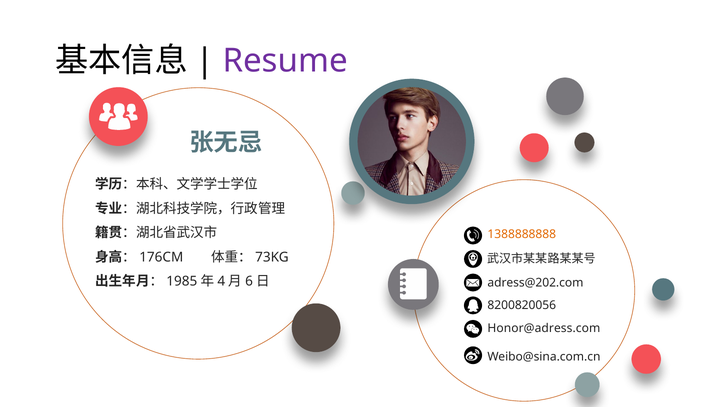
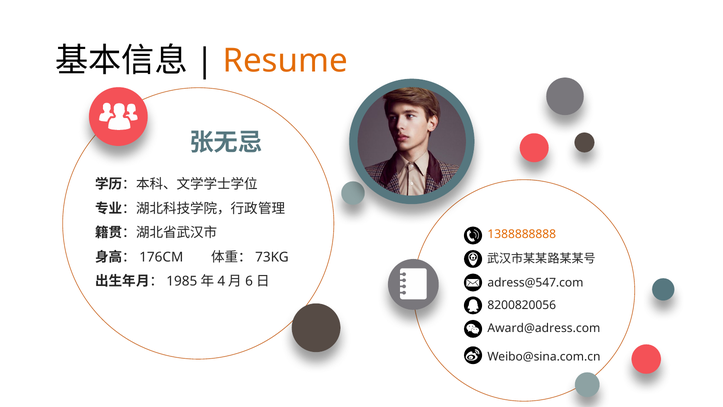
Resume colour: purple -> orange (285, 61)
adress@202.com: adress@202.com -> adress@547.com (535, 283)
Honor@adress.com: Honor@adress.com -> Award@adress.com (544, 328)
